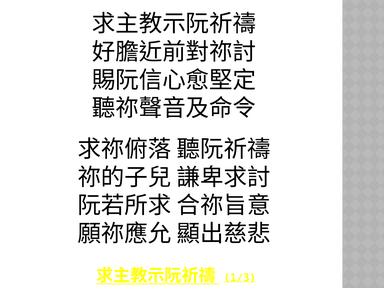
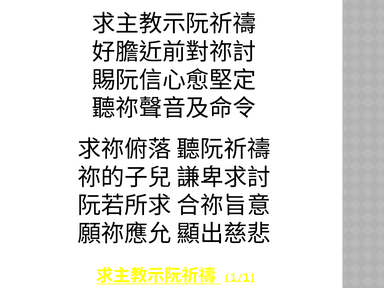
1/3: 1/3 -> 1/1 (240, 278)
